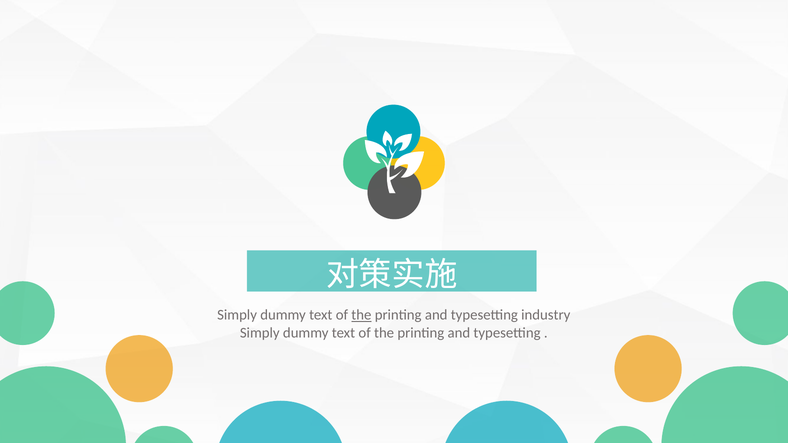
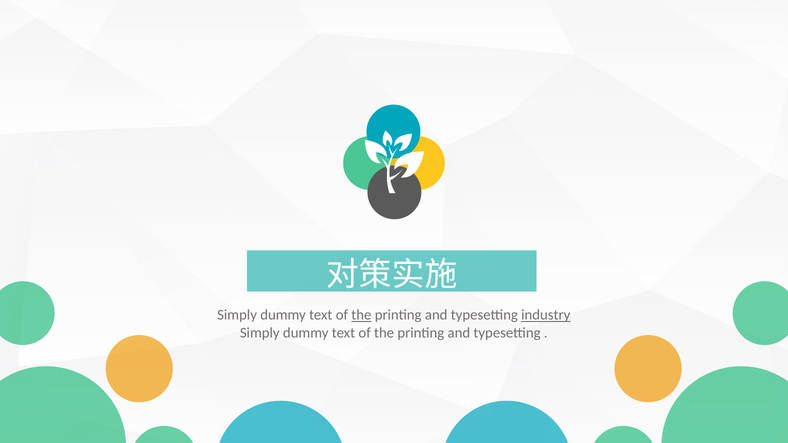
industry underline: none -> present (546, 315)
